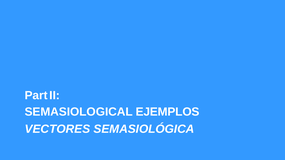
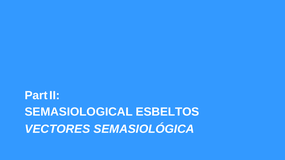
EJEMPLOS: EJEMPLOS -> ESBELTOS (168, 112)
